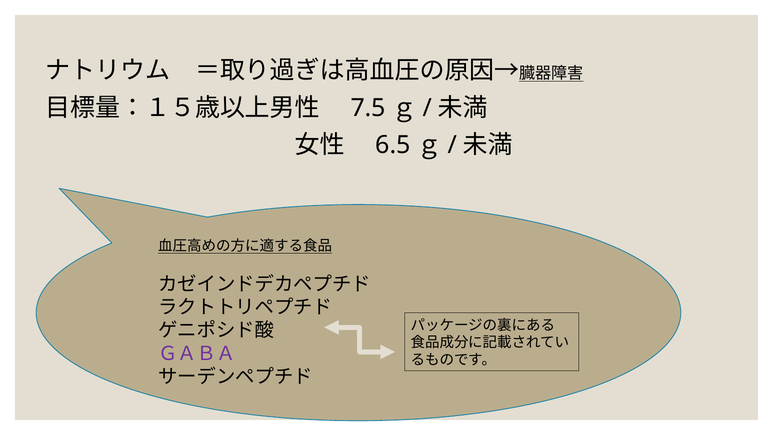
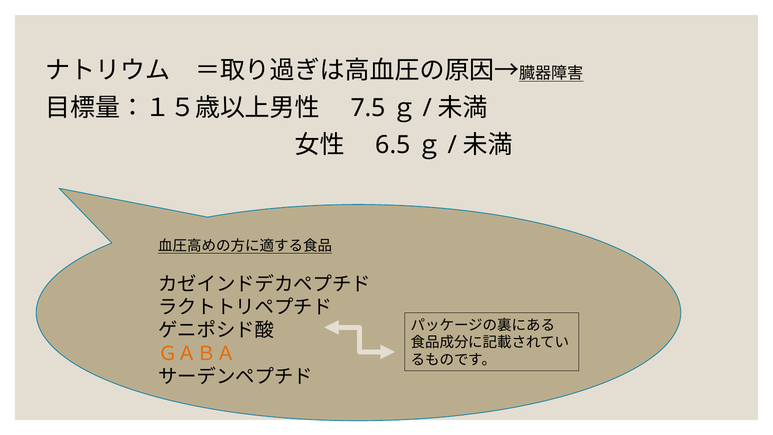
ＧＡＢＡ colour: purple -> orange (197, 354)
